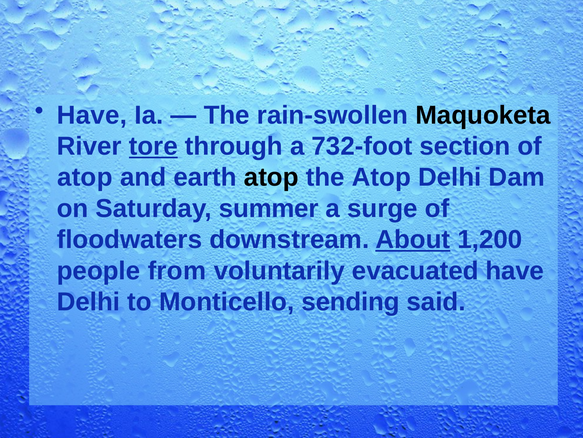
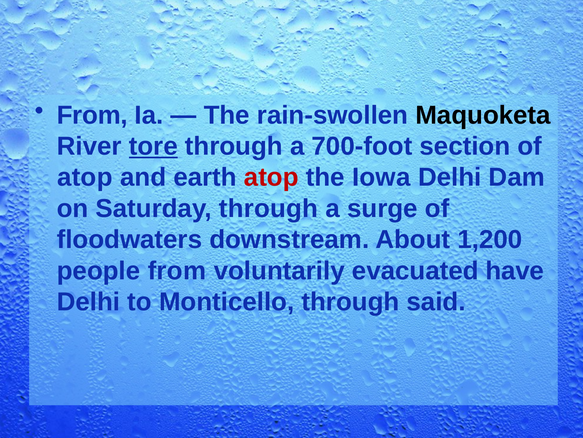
Have: Have -> From (92, 115)
732-foot: 732-foot -> 700-foot (362, 146)
atop colour: black -> red (271, 177)
the Atop: Atop -> Iowa (381, 177)
Saturday summer: summer -> through (269, 208)
About underline: present -> none (413, 239)
Monticello sending: sending -> through (350, 302)
